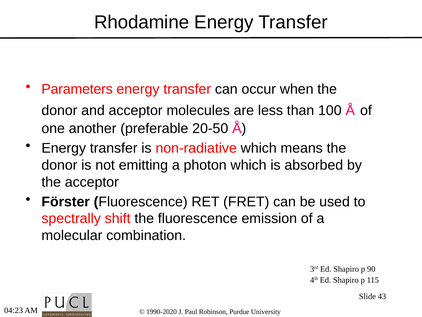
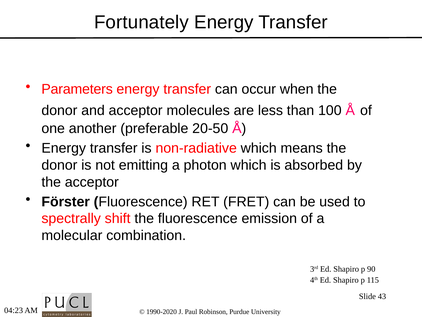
Rhodamine: Rhodamine -> Fortunately (141, 22)
